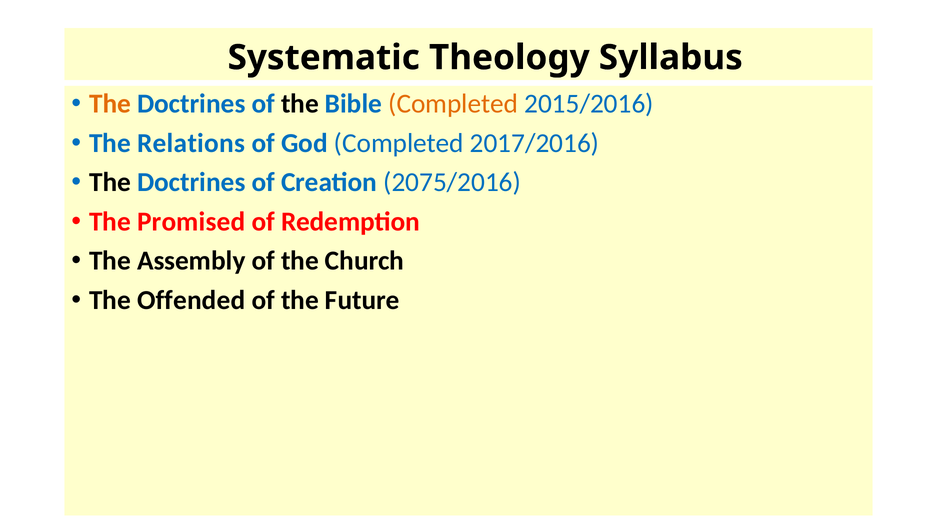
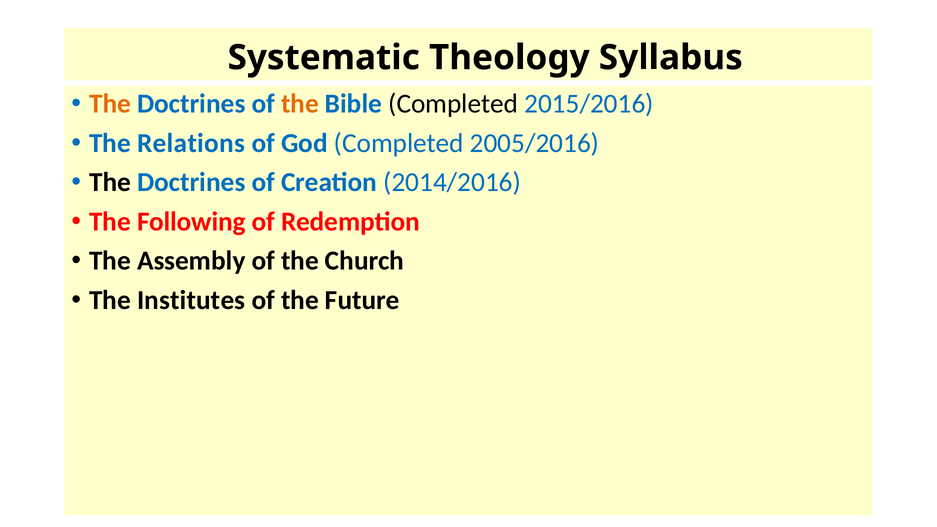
the colour: black -> orange (300, 104)
Completed colour: orange -> black (453, 104)
2017/2016: 2017/2016 -> 2005/2016 (535, 143)
2075/2016: 2075/2016 -> 2014/2016 (452, 182)
Promised: Promised -> Following (191, 222)
Offended: Offended -> Institutes (191, 300)
